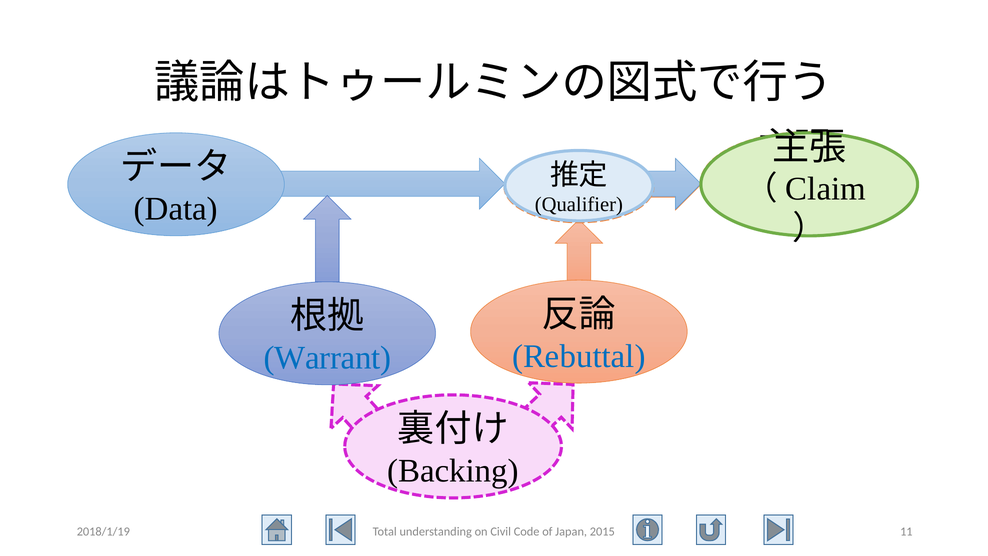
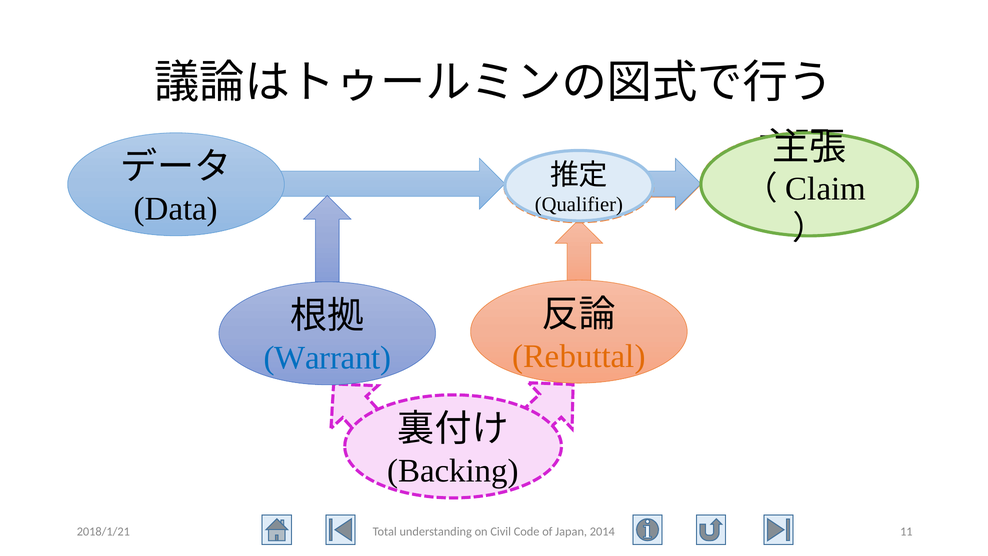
Rebuttal colour: blue -> orange (579, 356)
2018/1/19: 2018/1/19 -> 2018/1/21 (103, 531)
2015: 2015 -> 2014 (602, 531)
